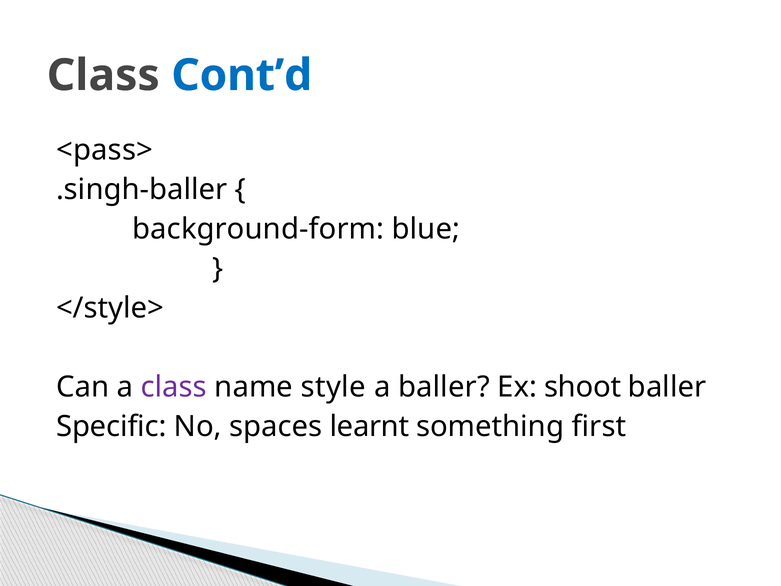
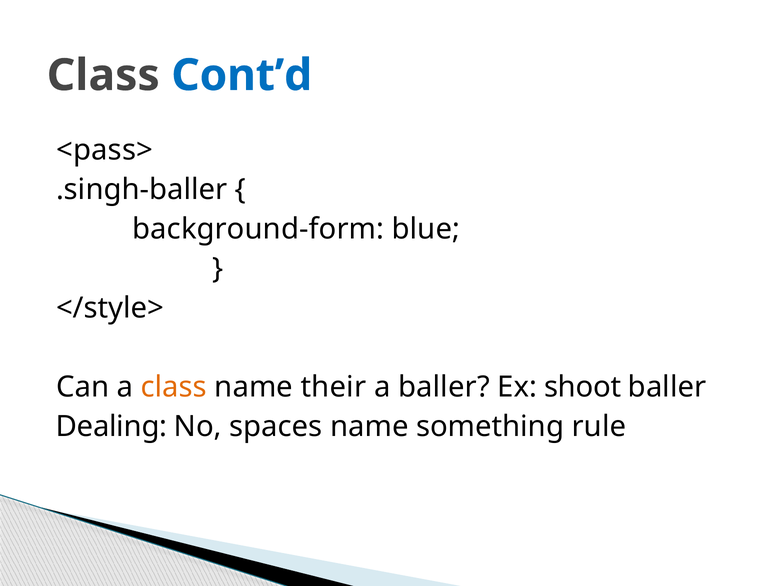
class colour: purple -> orange (174, 387)
style: style -> their (333, 387)
Specific: Specific -> Dealing (111, 427)
spaces learnt: learnt -> name (369, 427)
first: first -> rule (599, 427)
